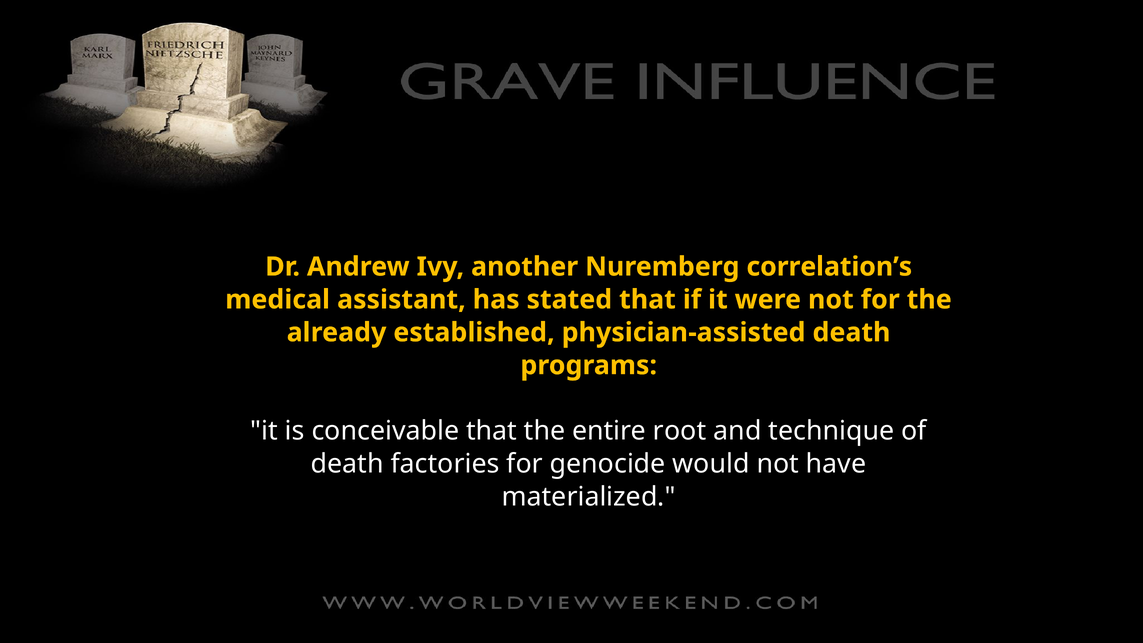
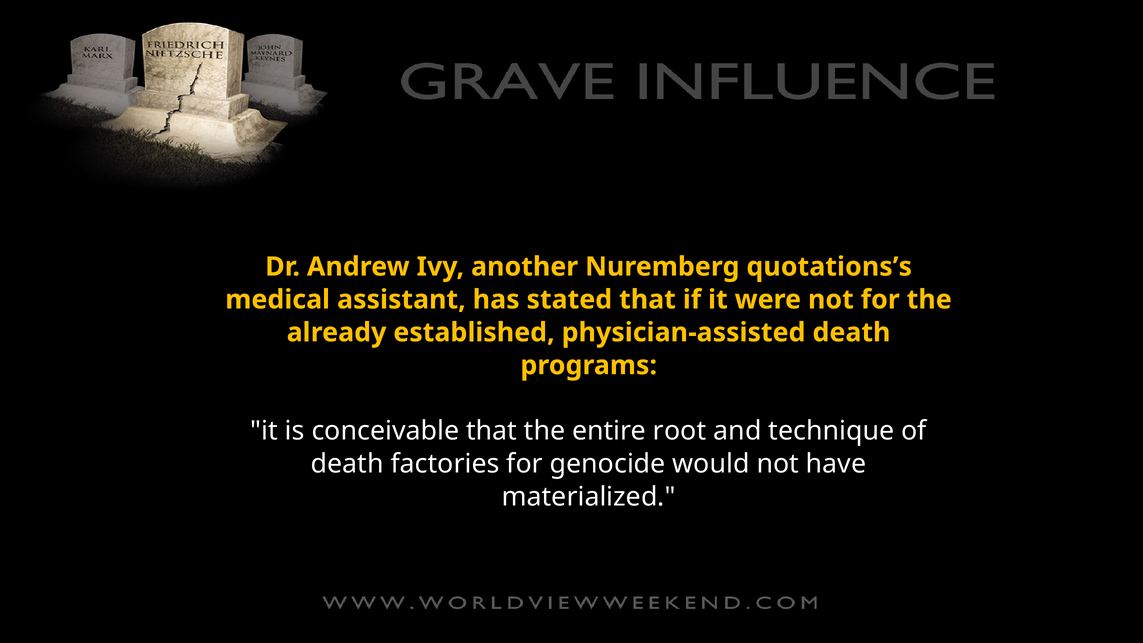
correlation’s: correlation’s -> quotations’s (829, 267)
